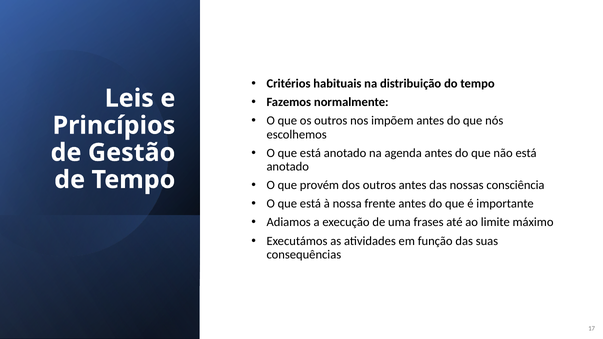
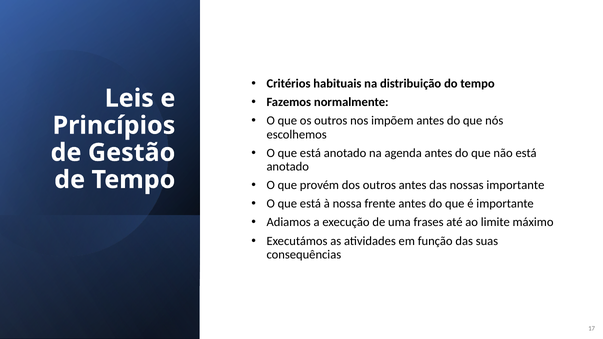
nossas consciência: consciência -> importante (515, 185)
